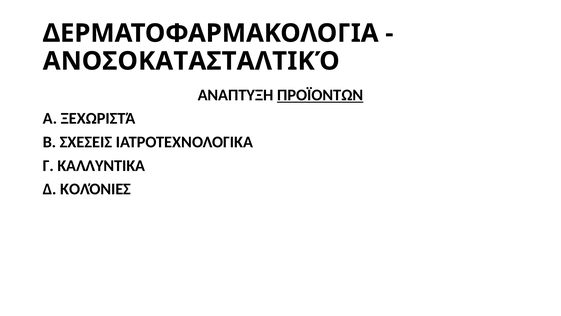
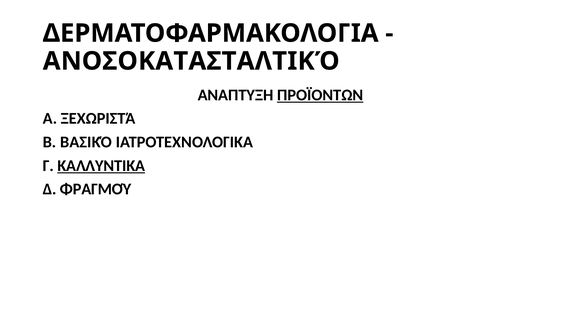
ΣΧΕΣΕΙΣ: ΣΧΕΣΕΙΣ -> ΒΑΣΙΚΌ (86, 142)
ΚΑΛΛΥΝΤΙΚΑ underline: none -> present (101, 165)
ΚΟΛΌΝΙΕΣ: ΚΟΛΌΝΙΕΣ -> ΦΡΑΓΜΟΎ (96, 189)
